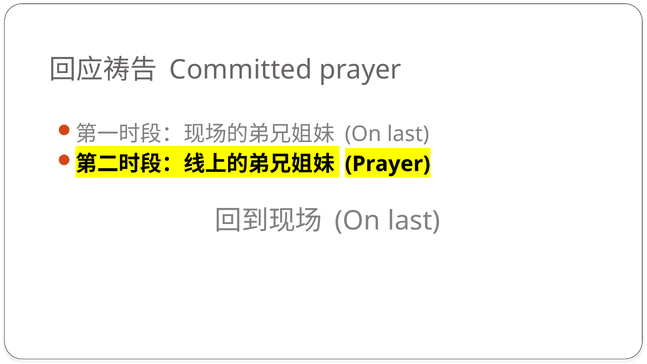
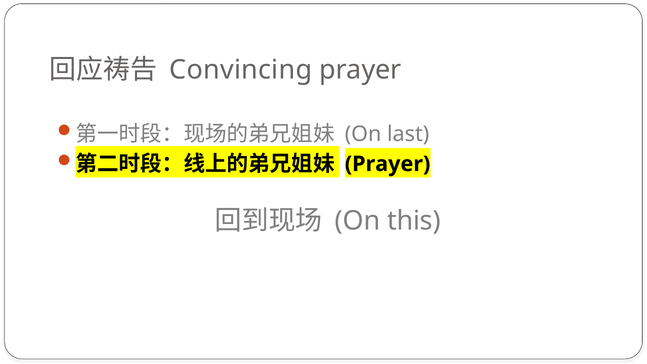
Committed: Committed -> Convincing (241, 70)
last: last -> this (414, 221)
